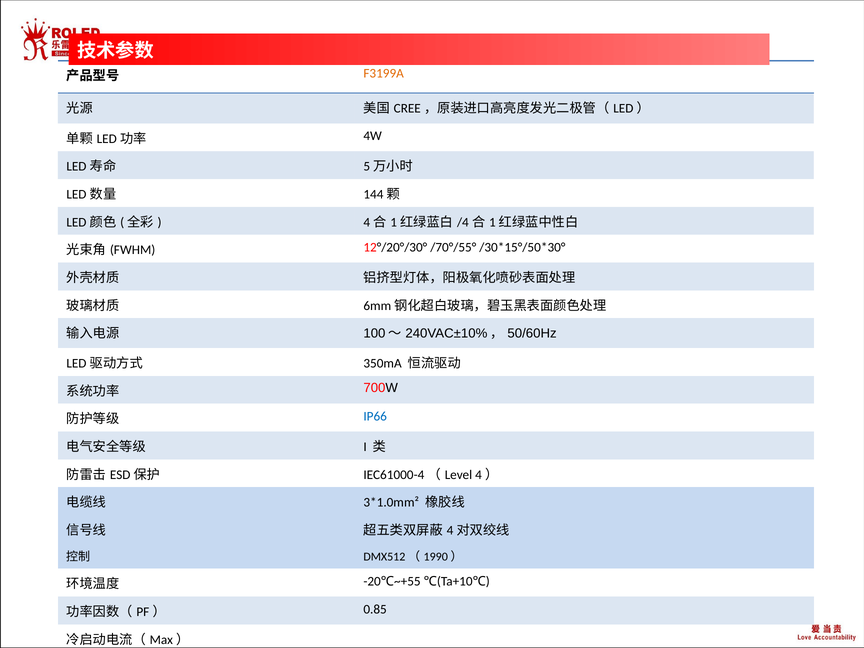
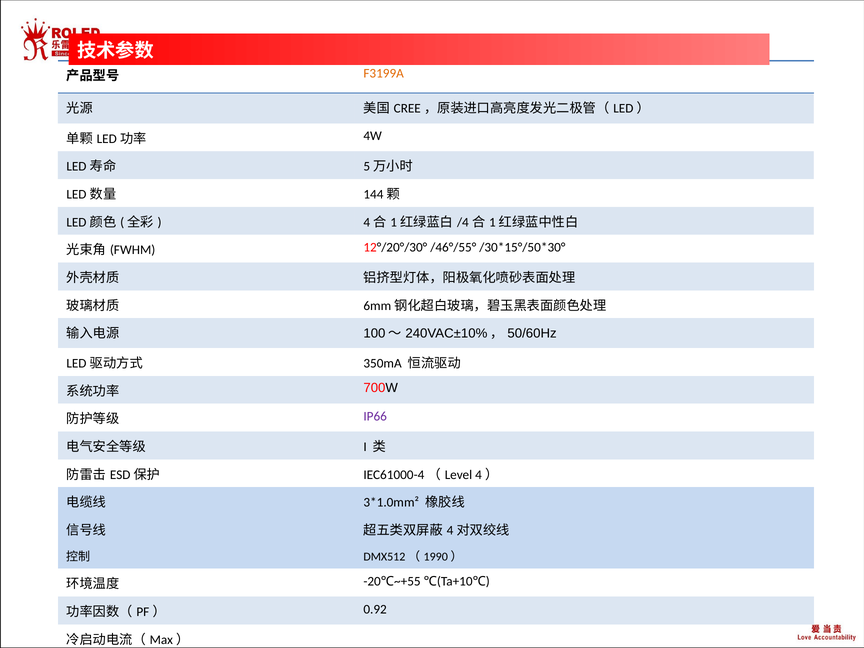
/70°/55°: /70°/55° -> /46°/55° (453, 247)
IP66 colour: blue -> purple (375, 416)
0.85: 0.85 -> 0.92 (375, 609)
